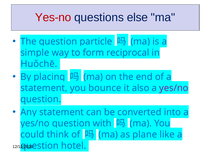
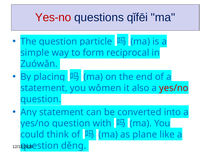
else: else -> qǐfēi (137, 17)
Huǒchē: Huǒchē -> Zuówǎn (39, 64)
bounce: bounce -> wǒmen (105, 88)
yes/no colour: purple -> red (174, 88)
hotel: hotel -> děng (74, 146)
